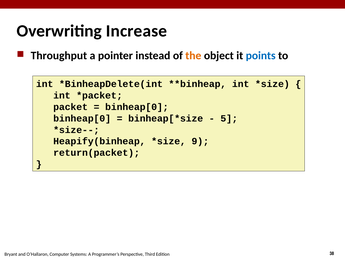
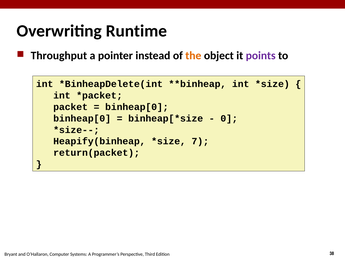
Increase: Increase -> Runtime (136, 31)
points colour: blue -> purple (261, 56)
5: 5 -> 0 (229, 119)
9: 9 -> 7 (200, 142)
